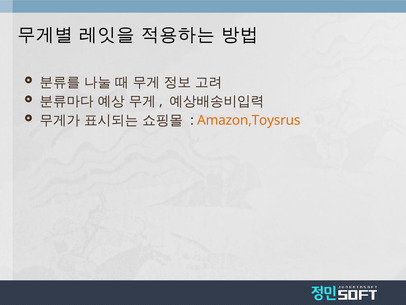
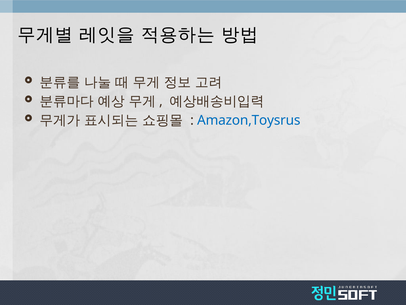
Amazon,Toysrus colour: orange -> blue (249, 120)
